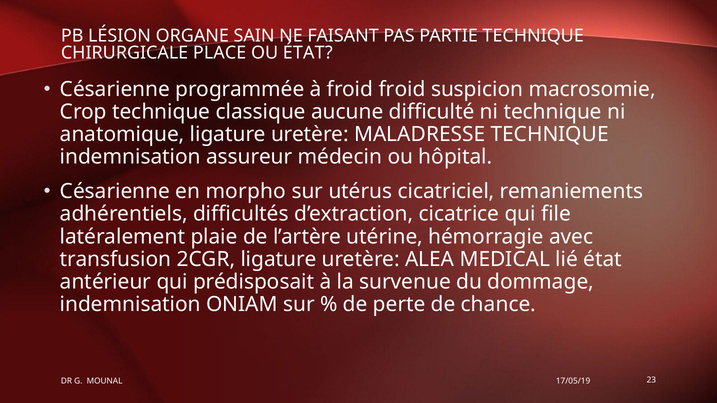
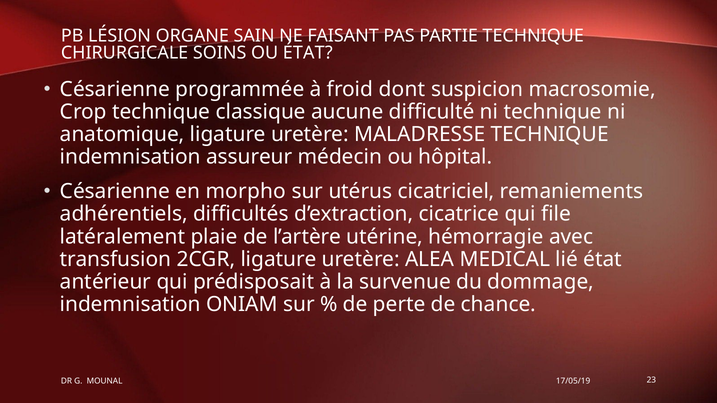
PLACE: PLACE -> SOINS (220, 53)
froid froid: froid -> dont (402, 89)
